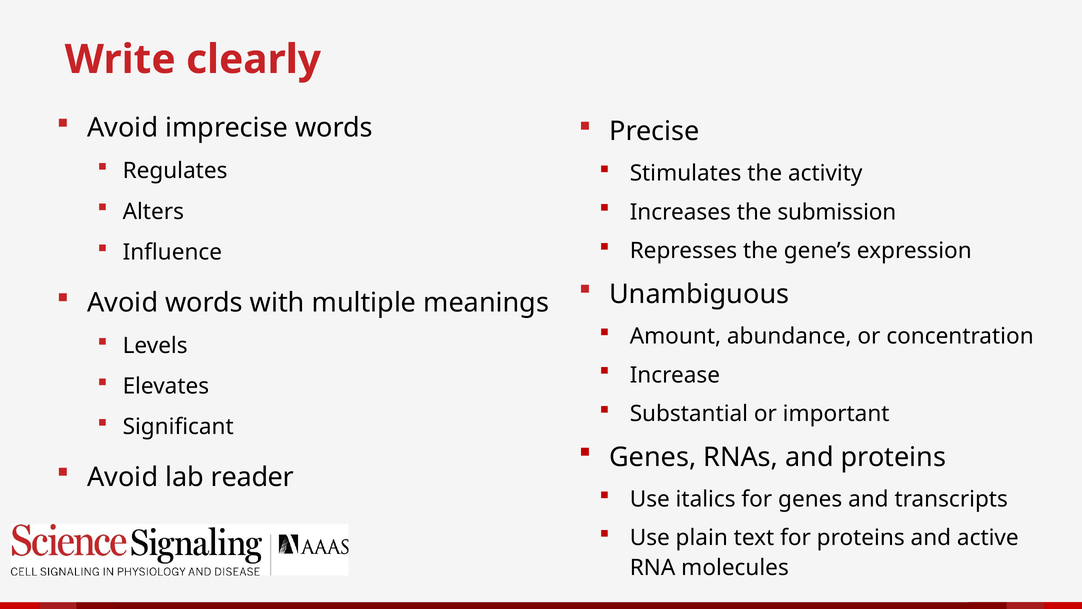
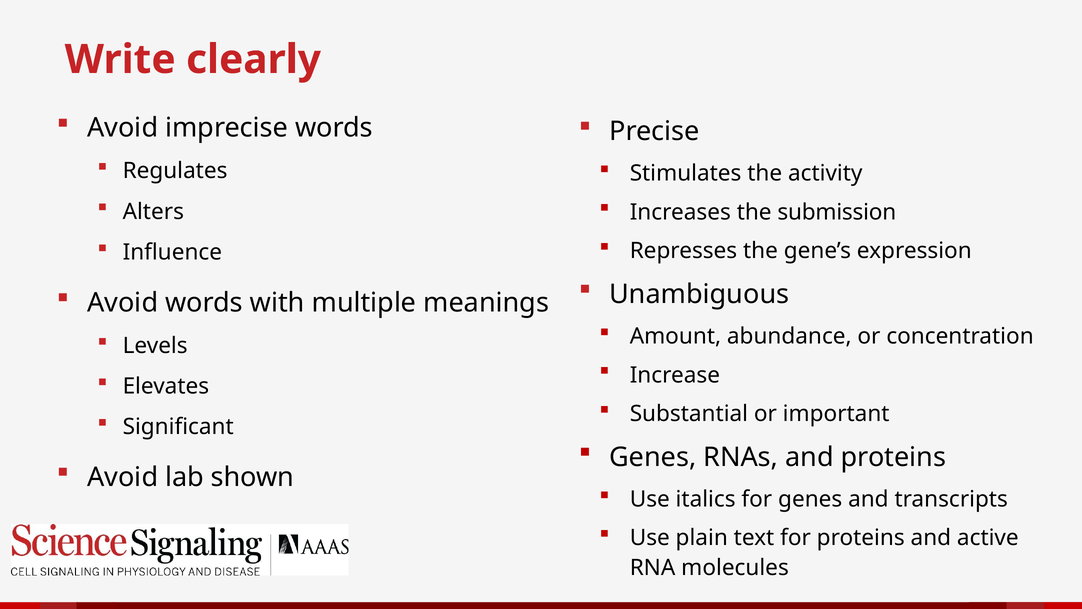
reader: reader -> shown (252, 477)
